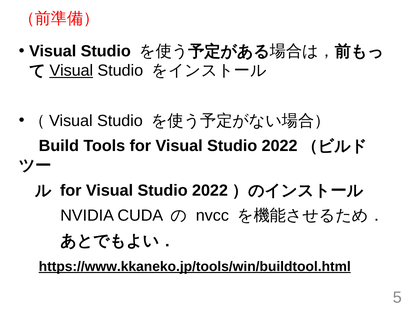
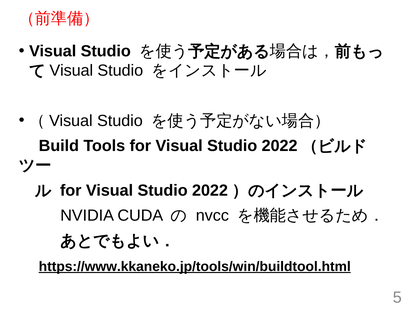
Visual underline: present -> none (71, 71)
